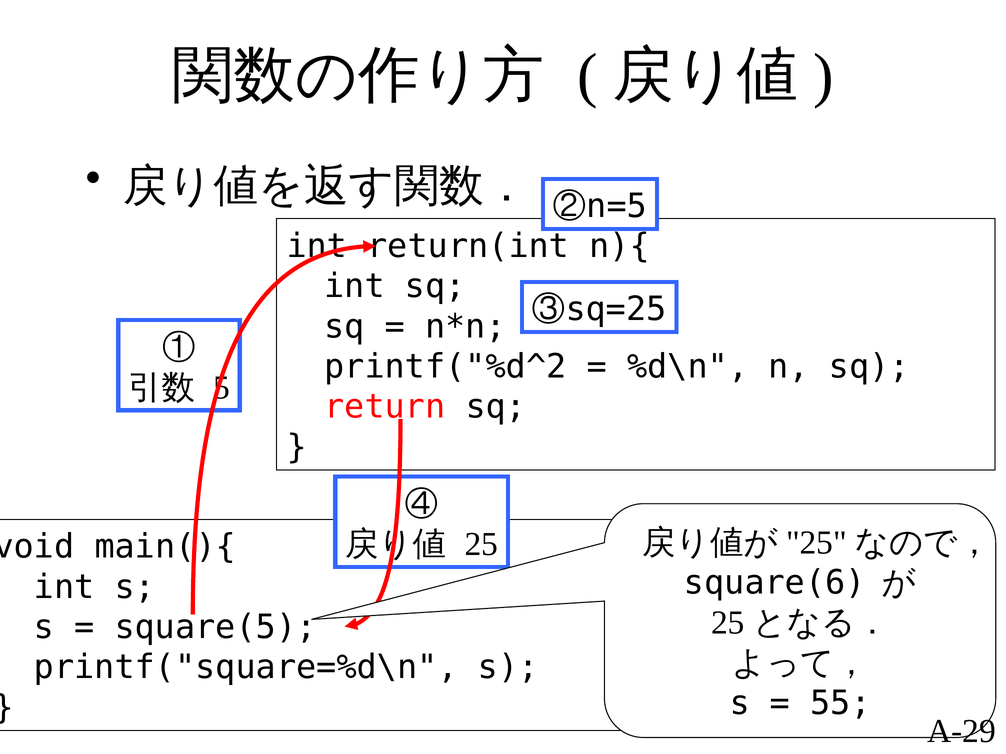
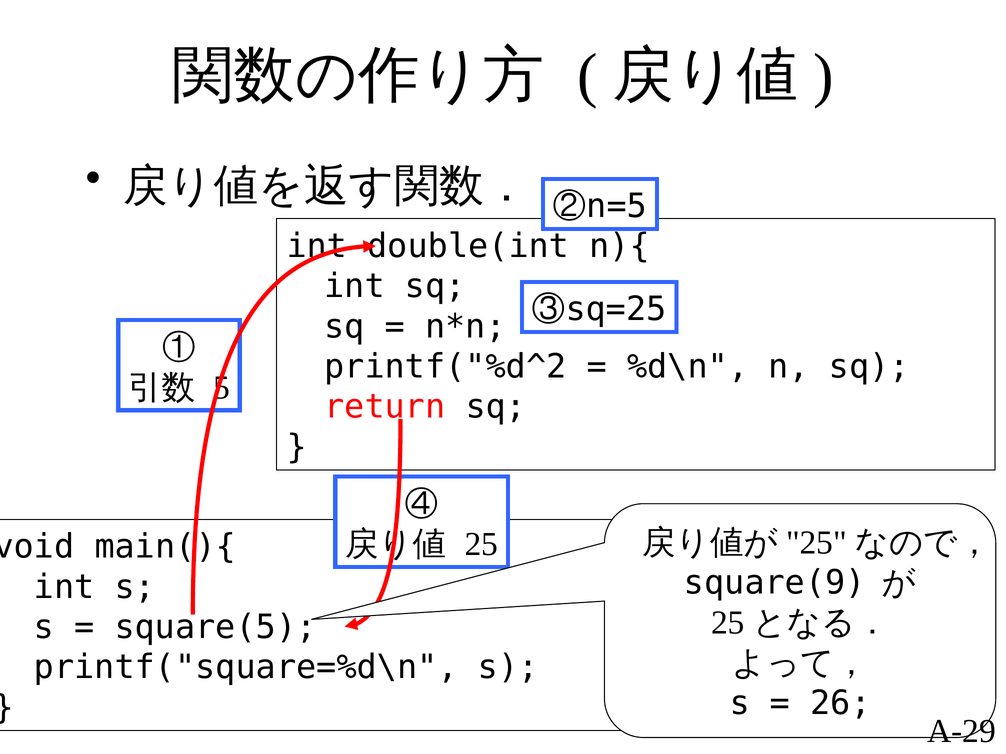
return(int: return(int -> double(int (468, 246)
square(6: square(6 -> square(9 (775, 583)
55: 55 -> 26 (840, 704)
